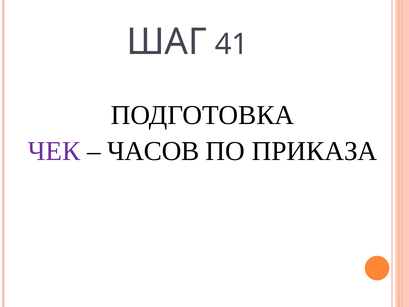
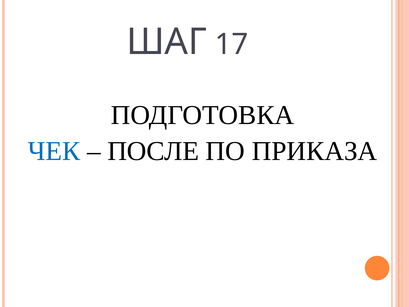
41: 41 -> 17 (232, 44)
ЧЕК colour: purple -> blue (54, 151)
ЧАСОВ: ЧАСОВ -> ПОСЛЕ (153, 151)
